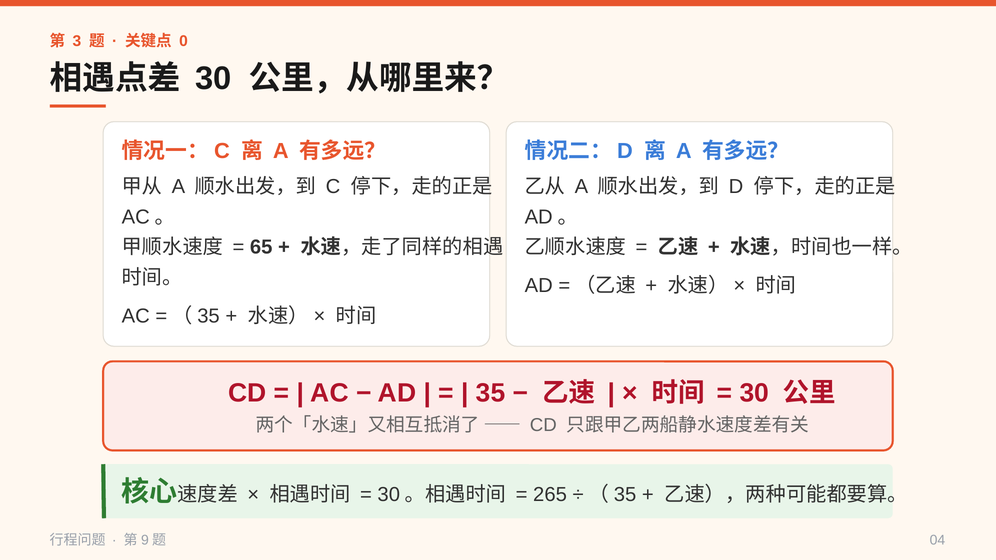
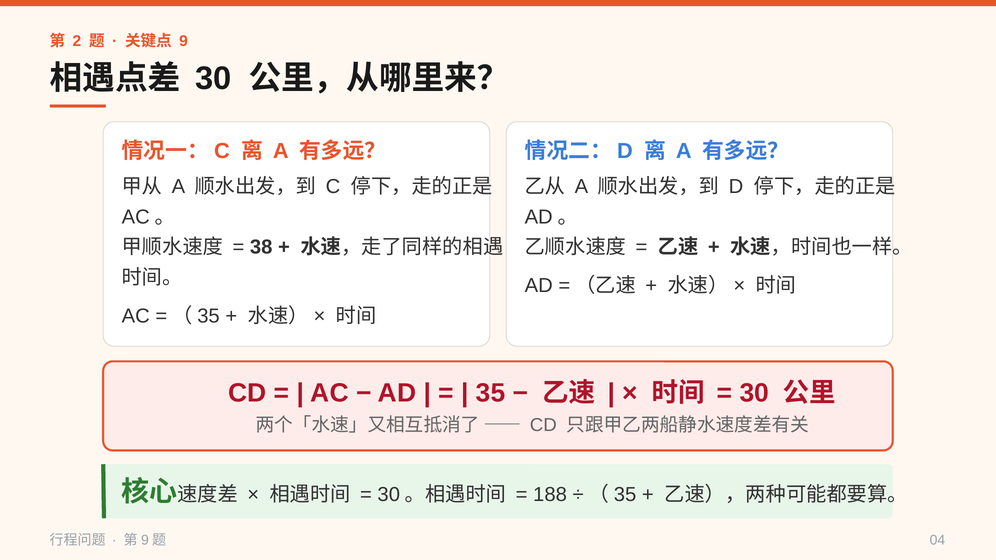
3: 3 -> 2 (77, 41)
0: 0 -> 9 (183, 41)
65: 65 -> 38 (261, 247)
265: 265 -> 188 (550, 495)
